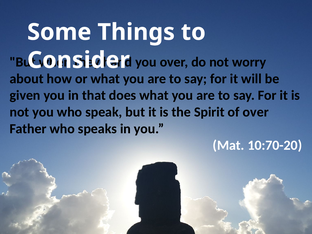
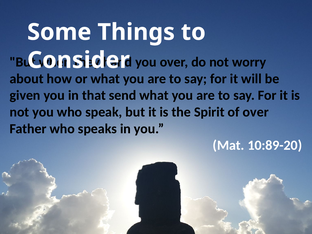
does: does -> send (123, 95)
10:70-20: 10:70-20 -> 10:89-20 (275, 145)
